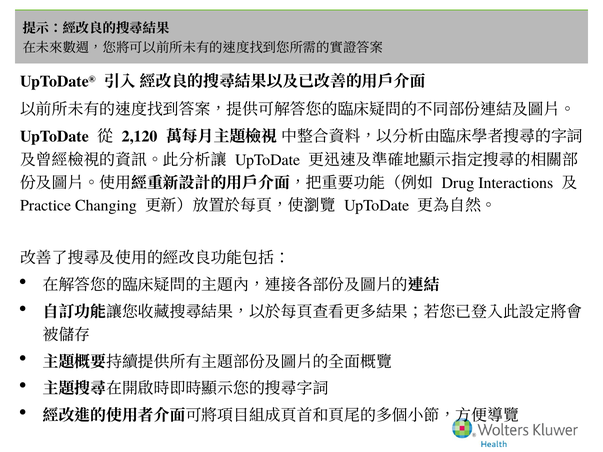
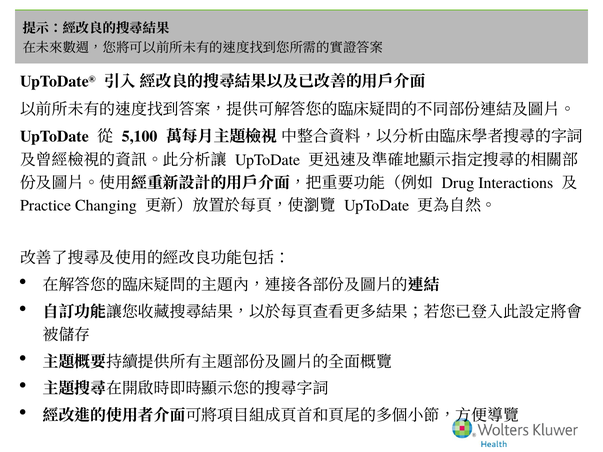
2,120: 2,120 -> 5,100 (140, 136)
